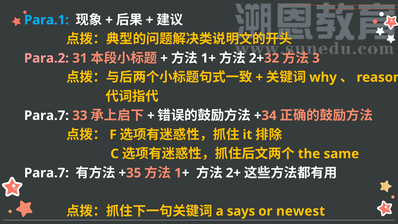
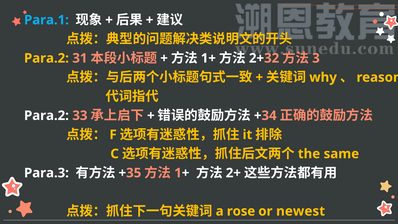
Para.2 colour: pink -> yellow (46, 58)
Para.7: Para.7 -> Para.2 (46, 116)
Para.7: Para.7 -> Para.3 (46, 173)
says: says -> rose (241, 211)
